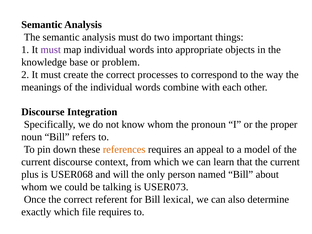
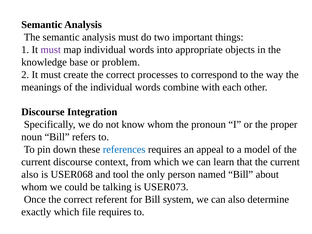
references colour: orange -> blue (124, 149)
plus: plus -> also (30, 174)
will: will -> tool (121, 174)
lexical: lexical -> system (178, 199)
